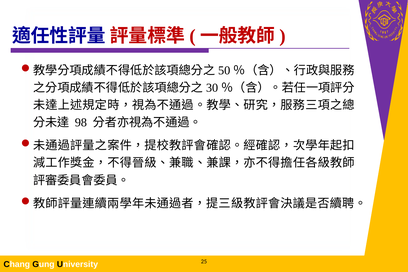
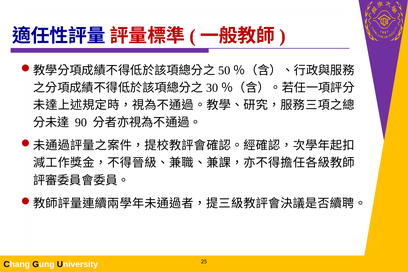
98: 98 -> 90 (81, 123)
